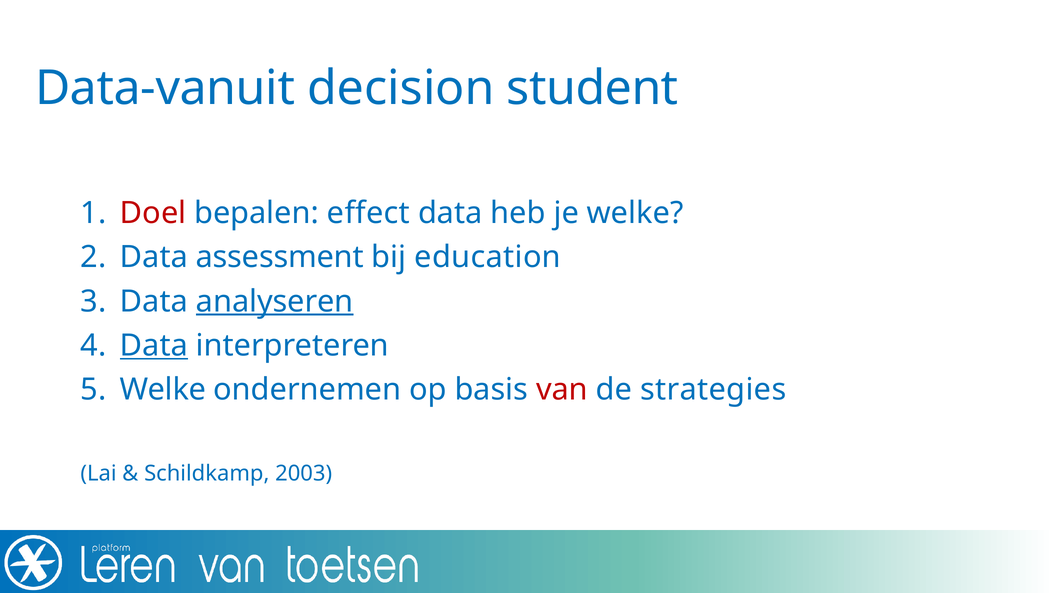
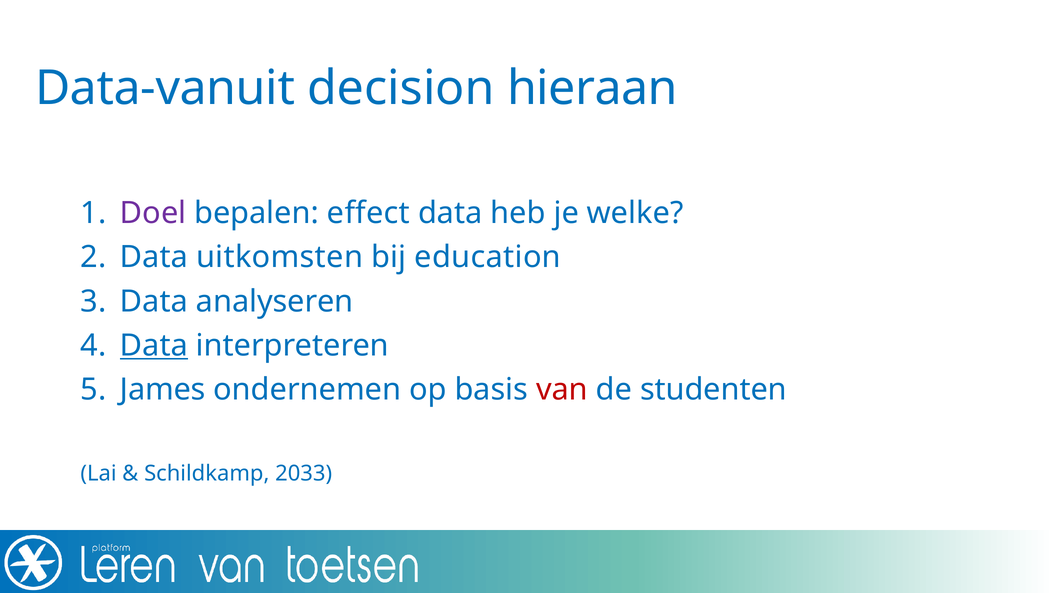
student: student -> hieraan (592, 89)
Doel colour: red -> purple (153, 213)
assessment: assessment -> uitkomsten (280, 257)
analyseren underline: present -> none (275, 302)
Welke: Welke -> James (163, 390)
strategies: strategies -> studenten (713, 390)
2003: 2003 -> 2033 (304, 474)
